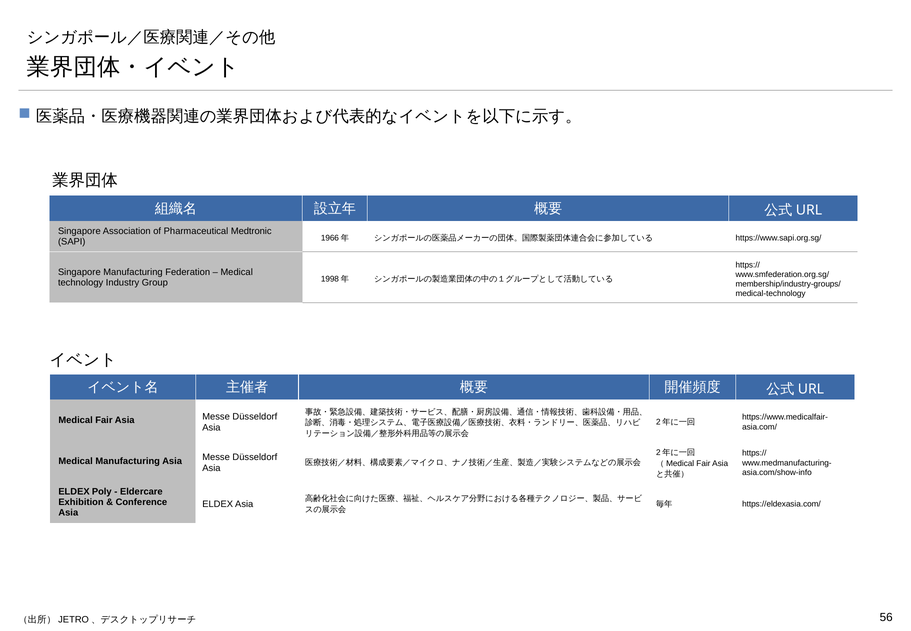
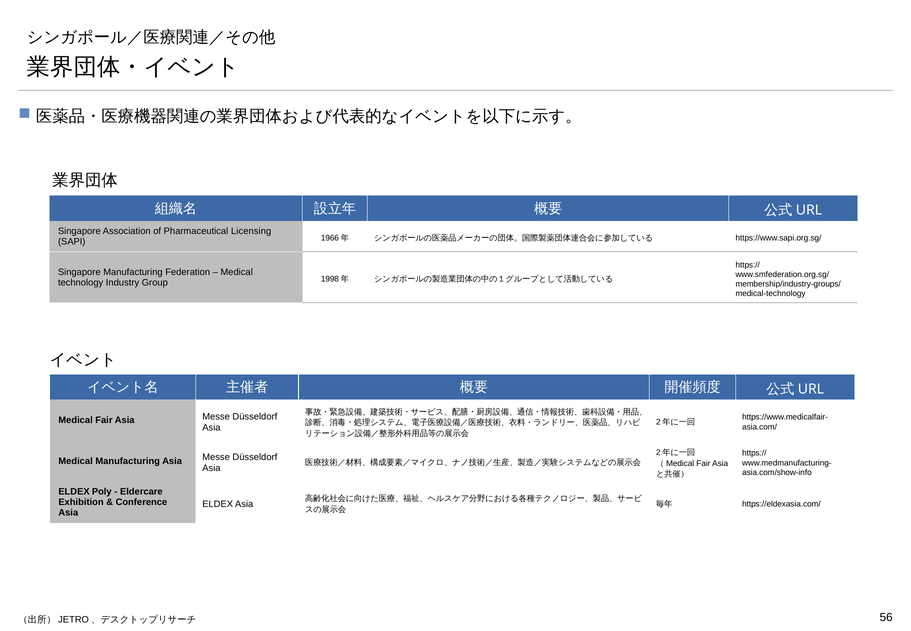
Medtronic: Medtronic -> Licensing (251, 231)
